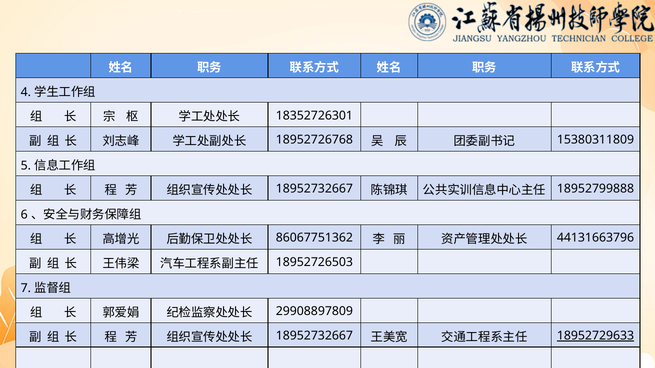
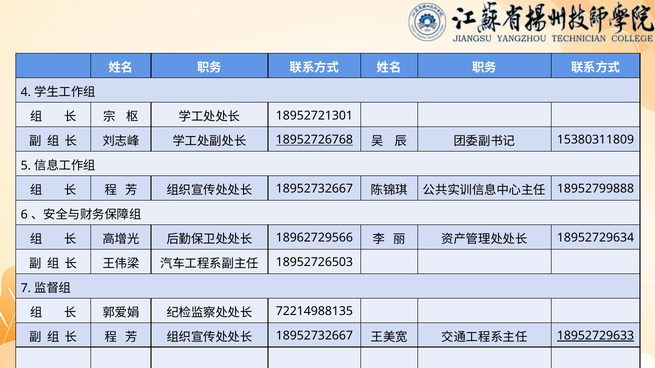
18352726301: 18352726301 -> 18952721301 (314, 116)
18952726768 underline: none -> present (314, 140)
86067751362: 86067751362 -> 18962729566 (314, 238)
44131663796: 44131663796 -> 18952729634 (596, 238)
29908897809: 29908897809 -> 72214988135 (314, 312)
